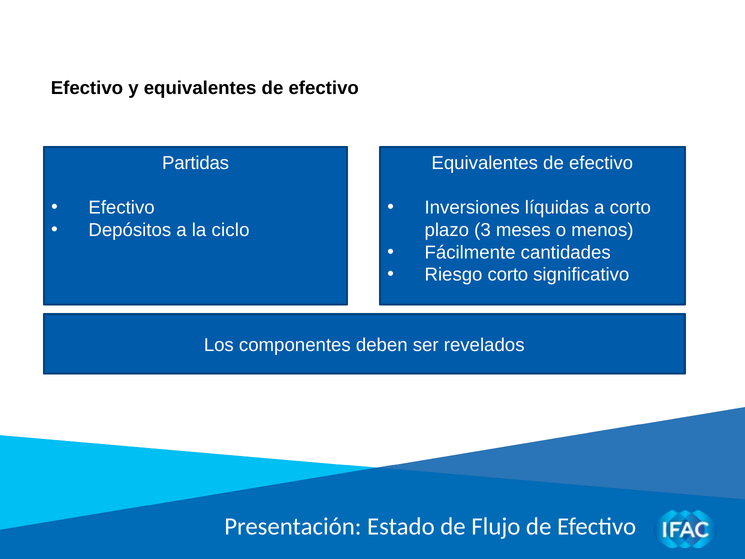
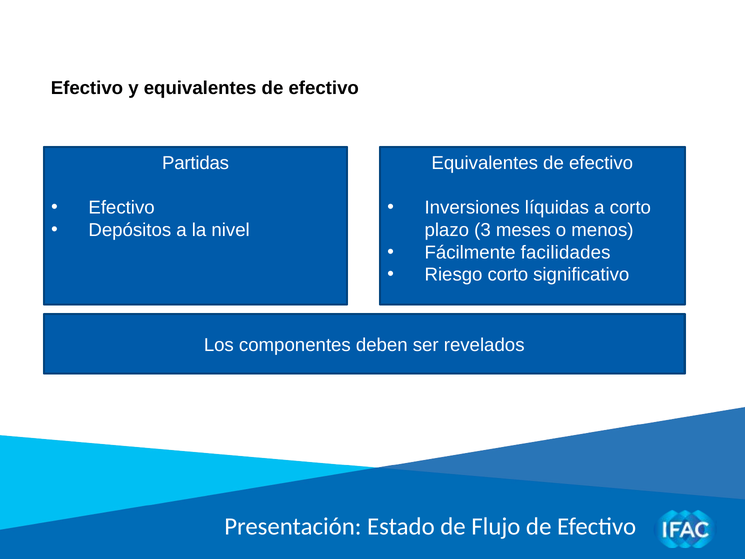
ciclo: ciclo -> nivel (231, 230)
cantidades: cantidades -> facilidades (566, 252)
